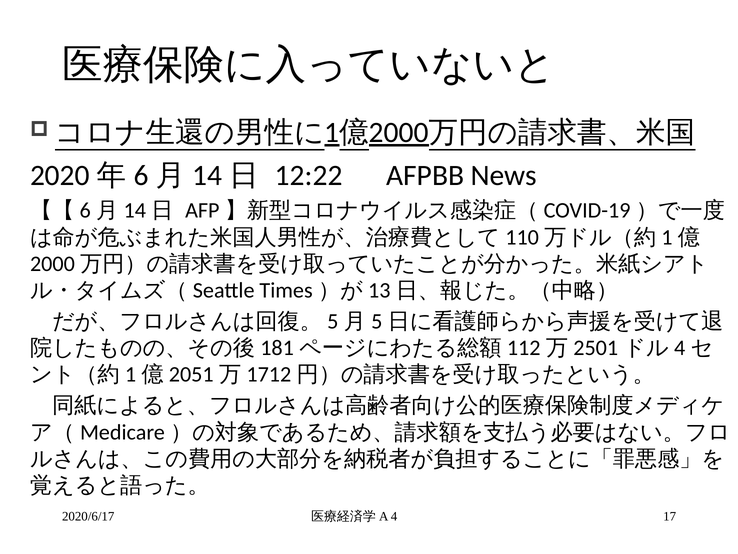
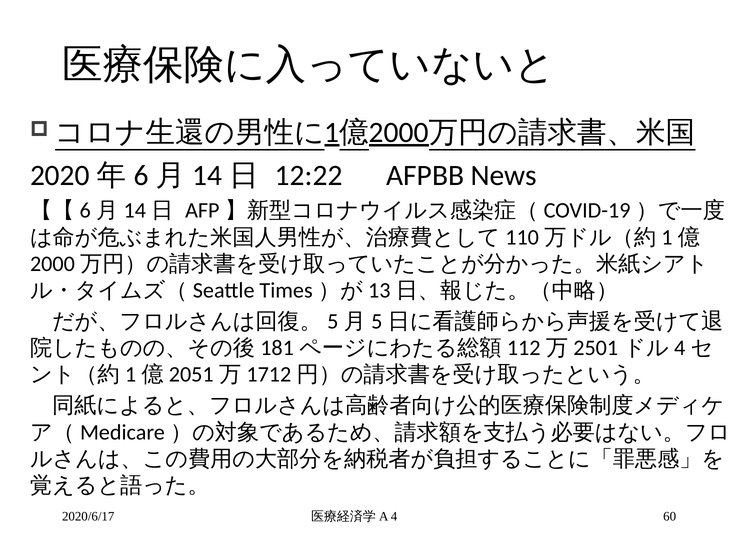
17: 17 -> 60 (670, 516)
